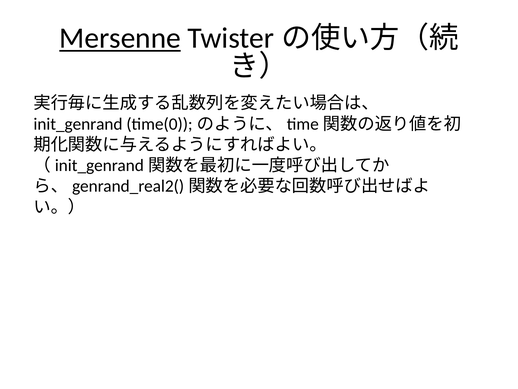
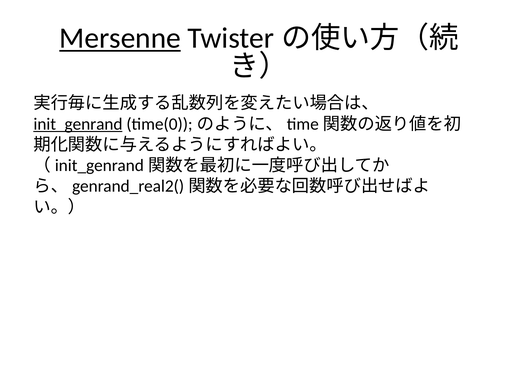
init_genrand underline: none -> present (78, 124)
